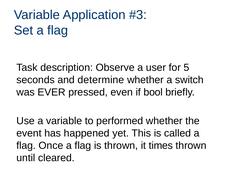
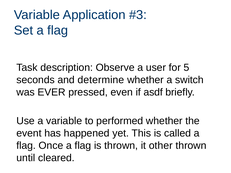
bool: bool -> asdf (153, 92)
times: times -> other (161, 146)
